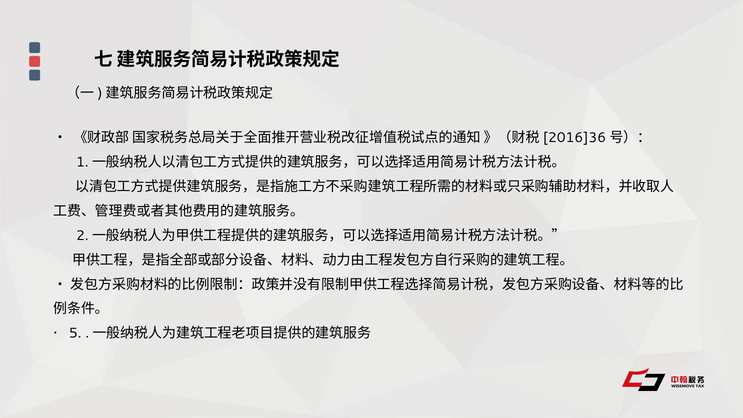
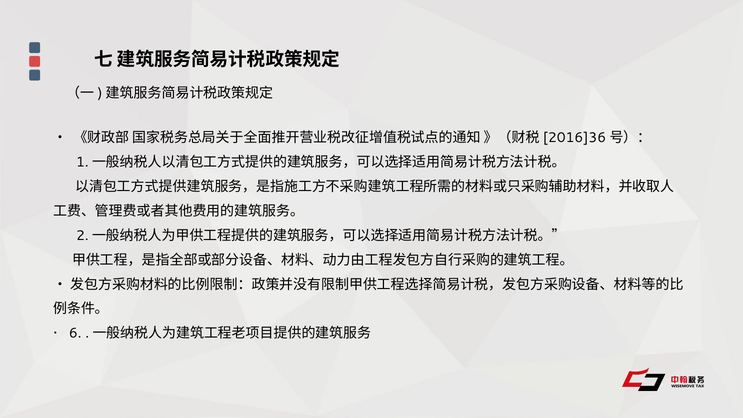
5: 5 -> 6 (75, 333)
